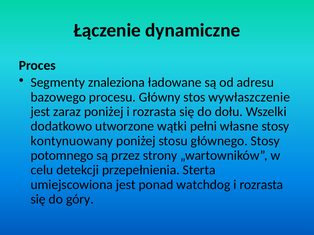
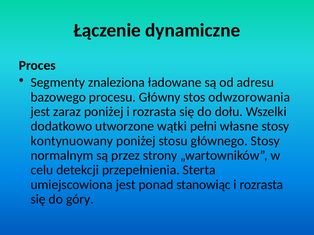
wywłaszczenie: wywłaszczenie -> odwzorowania (249, 97)
potomnego: potomnego -> normalnym (62, 156)
watchdog: watchdog -> stanowiąc (204, 185)
